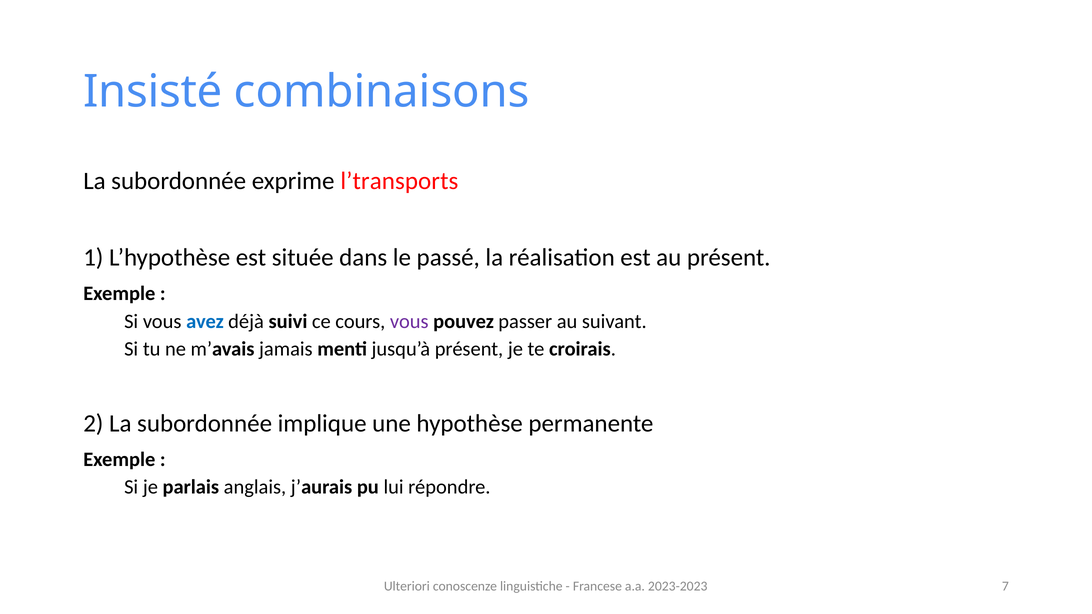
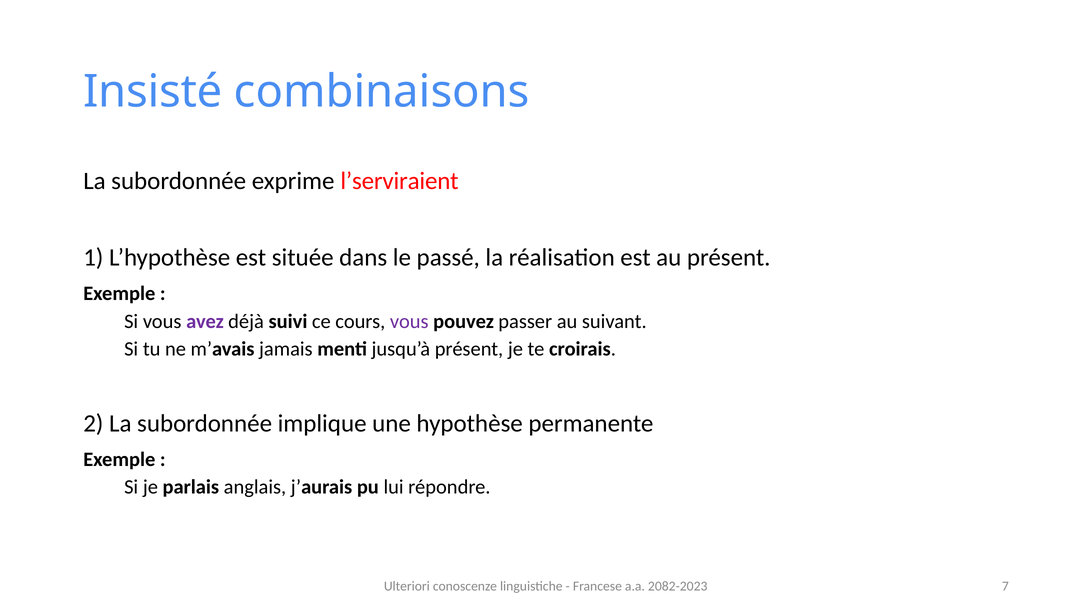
l’transports: l’transports -> l’serviraient (400, 181)
avez colour: blue -> purple (205, 321)
2023-2023: 2023-2023 -> 2082-2023 (678, 586)
